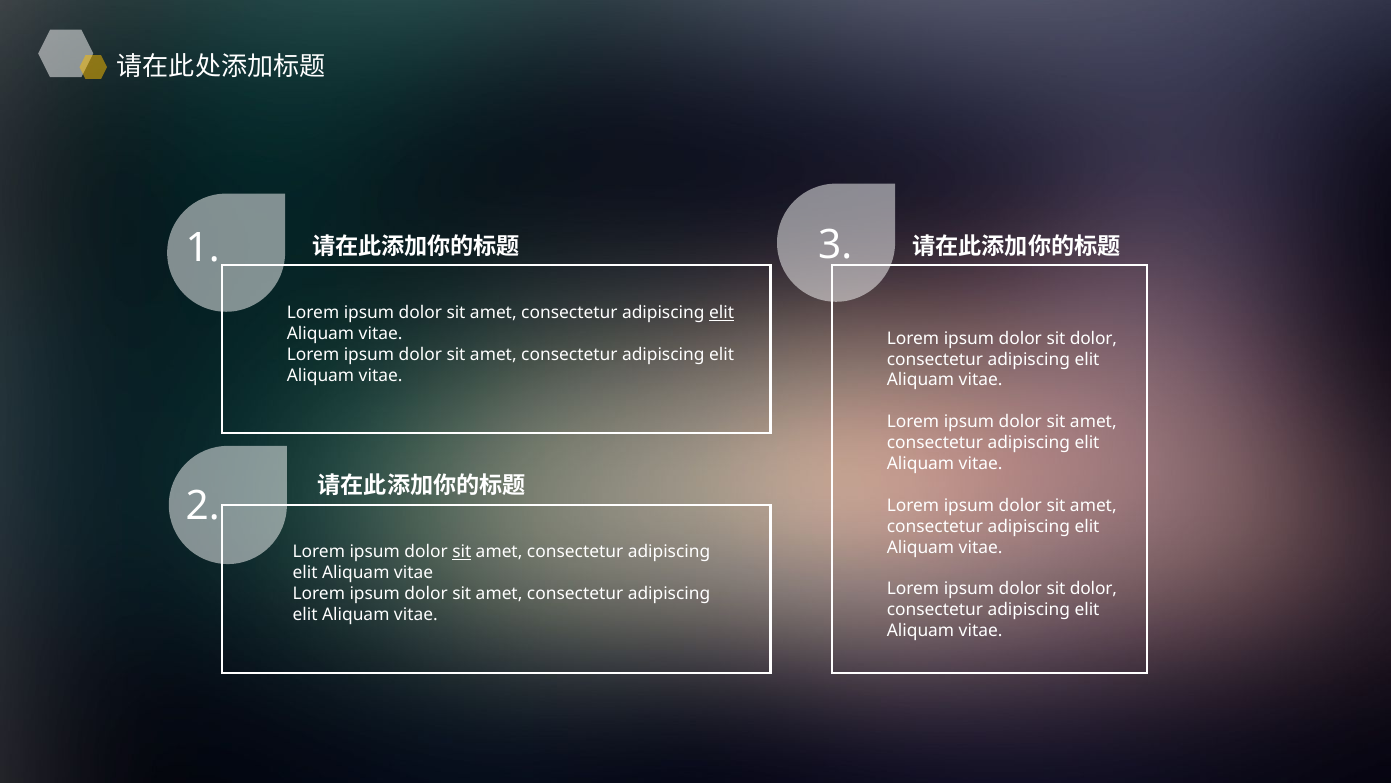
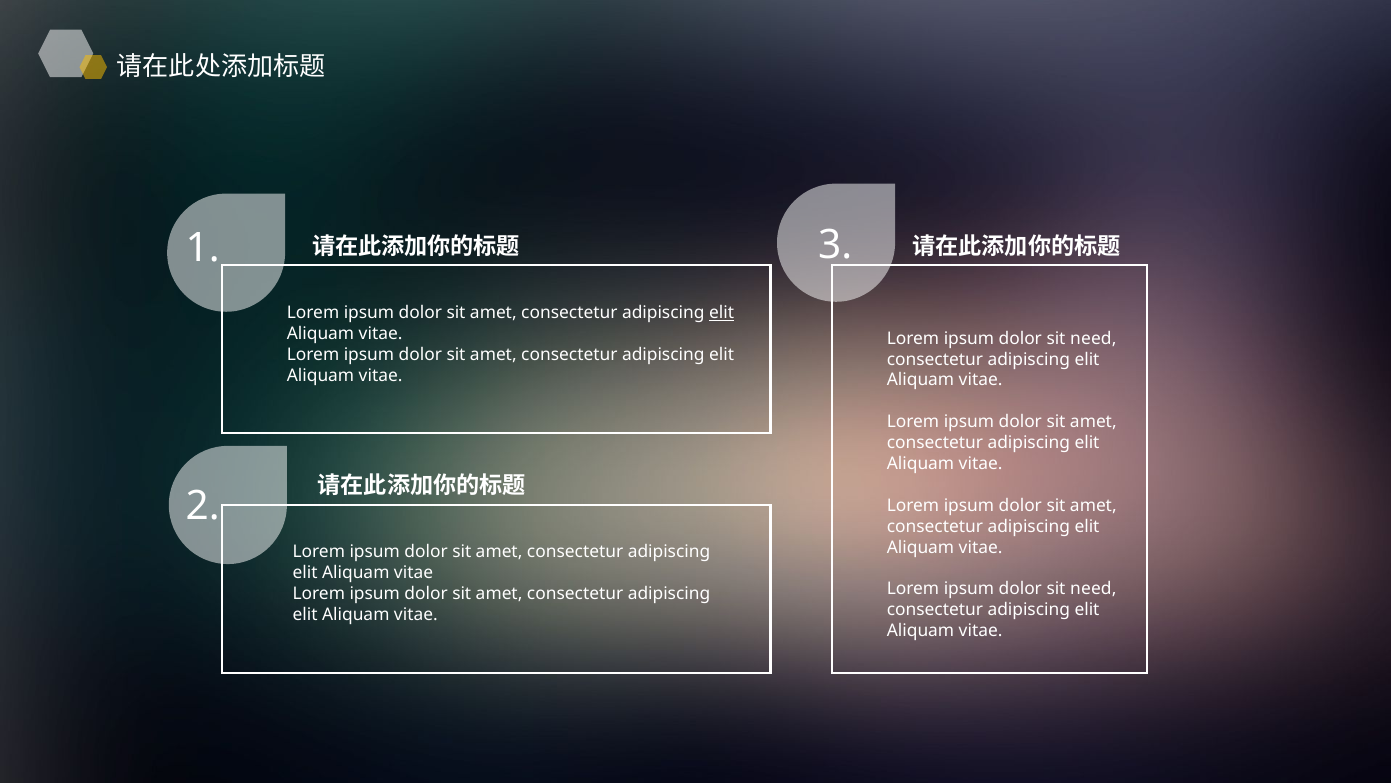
dolor: dolor -> need (1093, 338)
sit underline: present -> none (462, 551)
dolor: dolor -> need (1093, 589)
